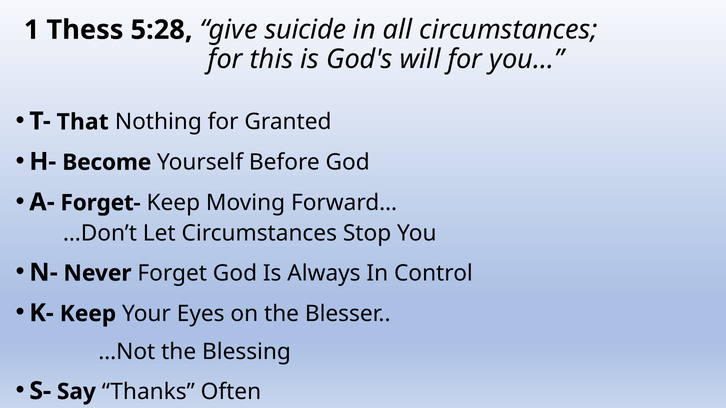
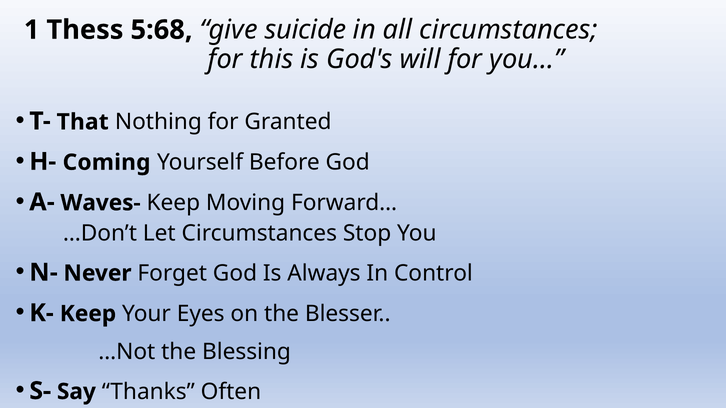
5:28: 5:28 -> 5:68 (162, 30)
Become: Become -> Coming (107, 163)
Forget-: Forget- -> Waves- (101, 203)
